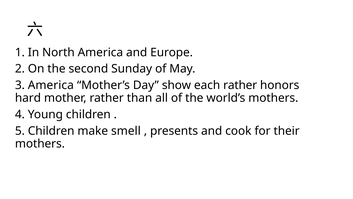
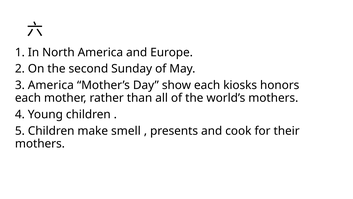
each rather: rather -> kiosks (240, 85)
hard: hard -> each (28, 98)
